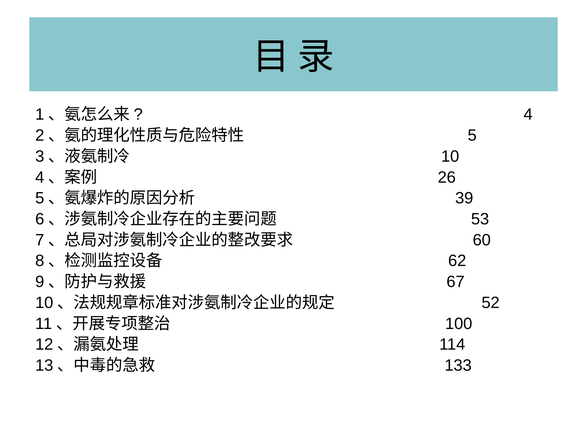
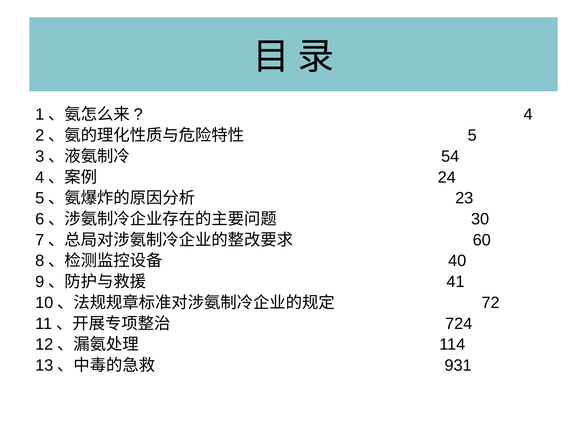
10: 10 -> 54 (450, 156)
26: 26 -> 24 (447, 177)
39: 39 -> 23 (464, 198)
53: 53 -> 30 (480, 219)
62: 62 -> 40 (457, 260)
67: 67 -> 41 (456, 281)
52: 52 -> 72 (491, 302)
100: 100 -> 724 (459, 323)
133: 133 -> 931 (458, 365)
